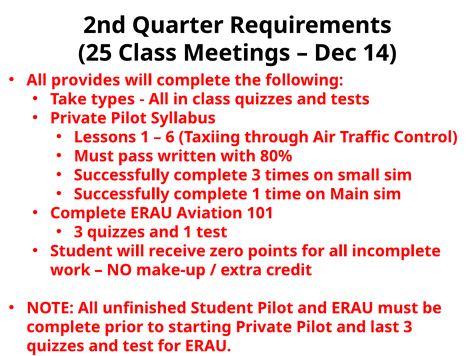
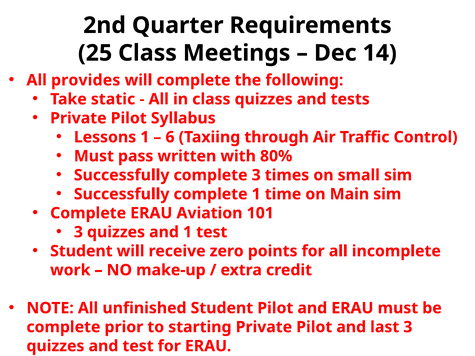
types: types -> static (113, 99)
